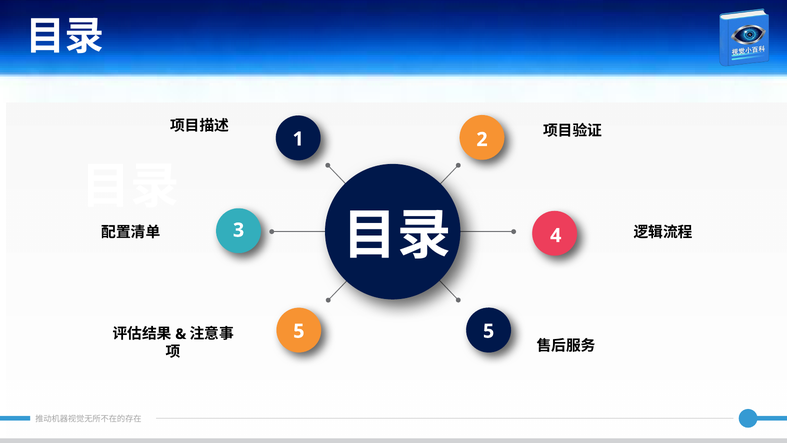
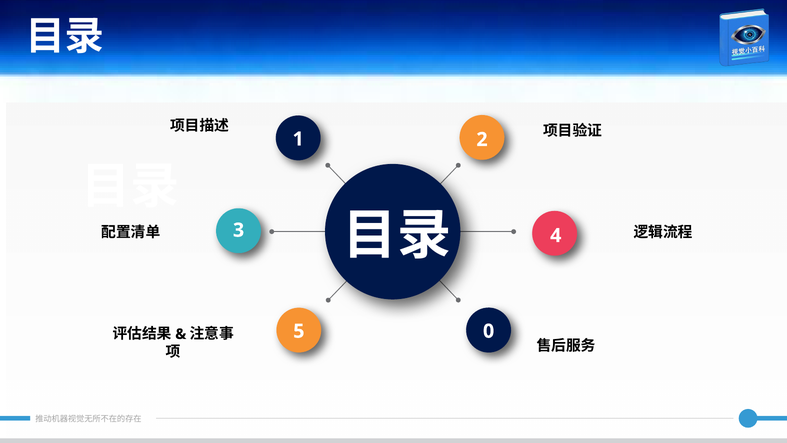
5 5: 5 -> 0 (489, 331)
